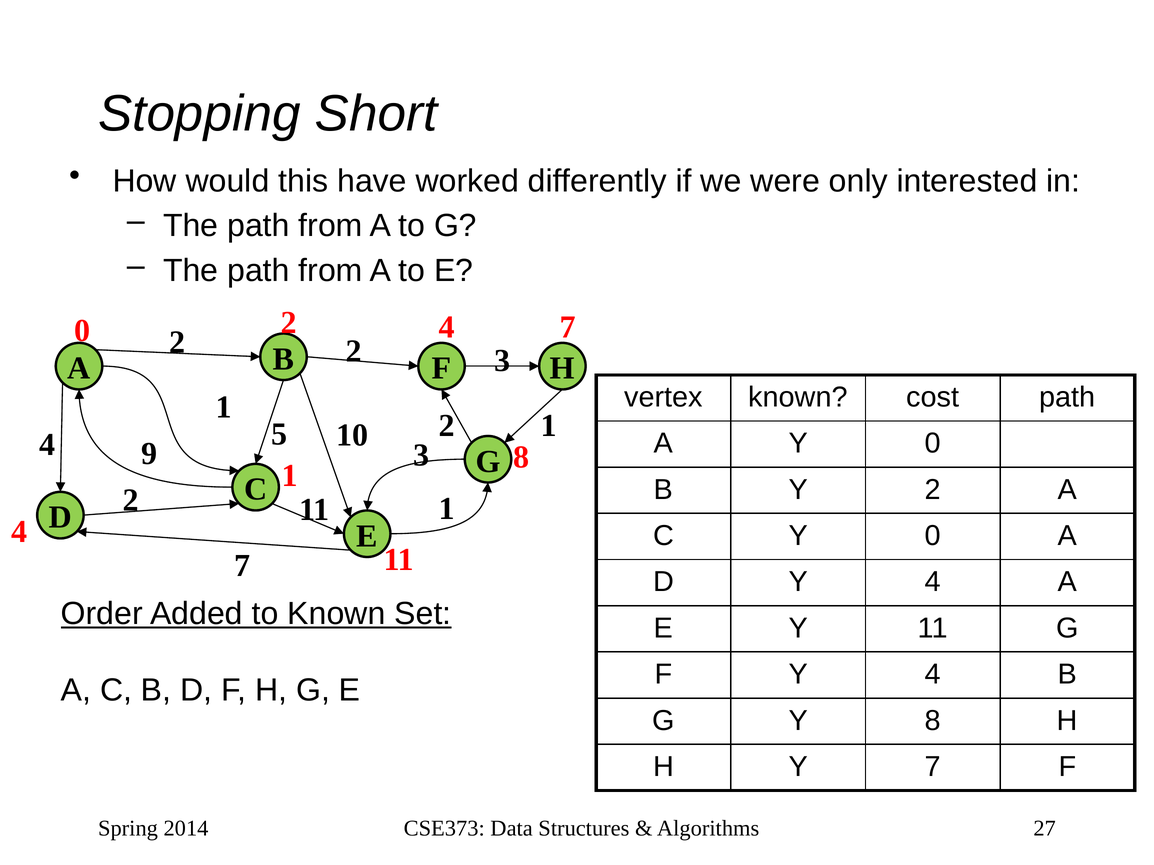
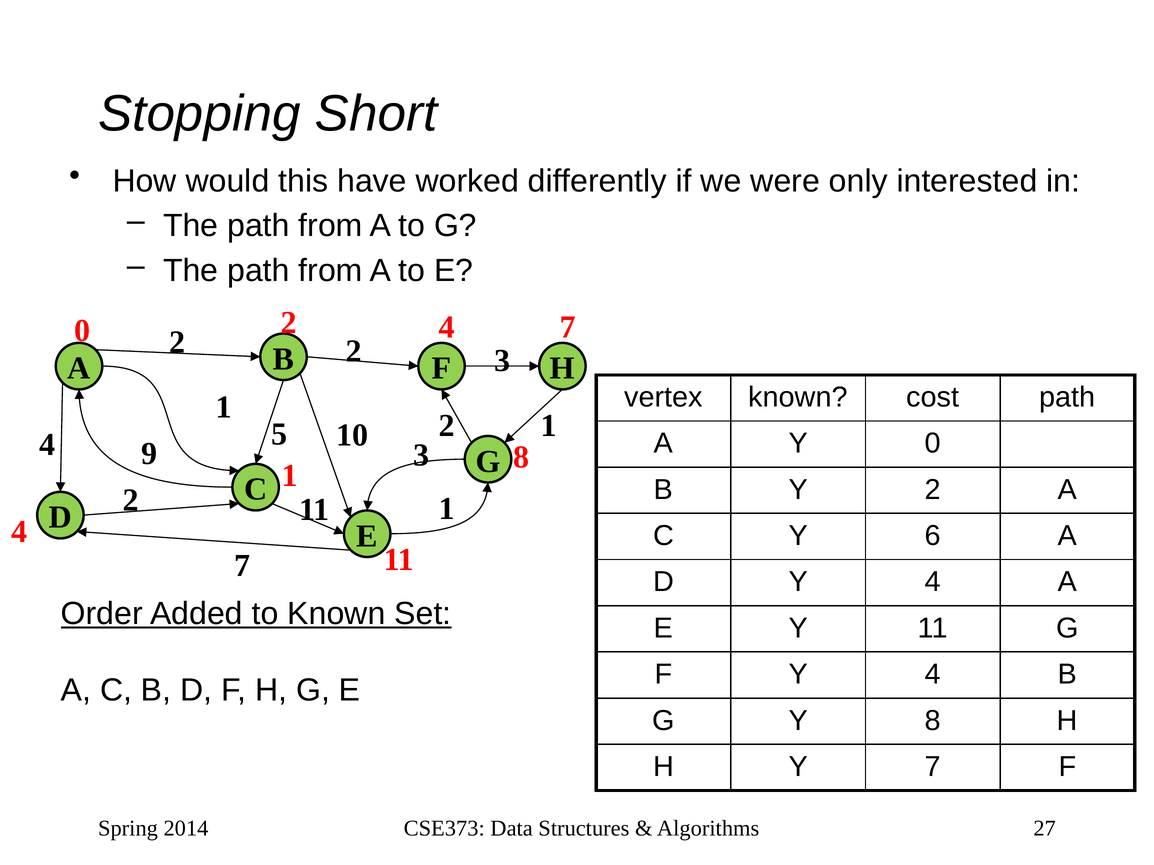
C Y 0: 0 -> 6 (933, 536)
